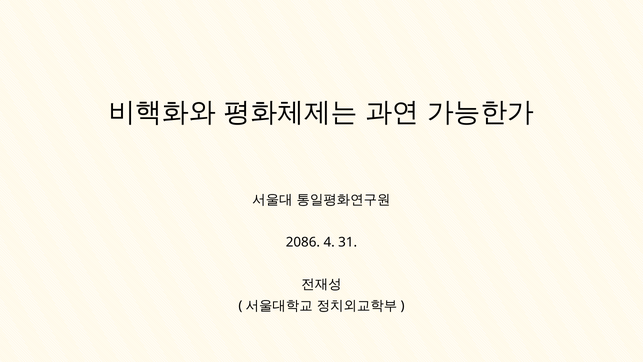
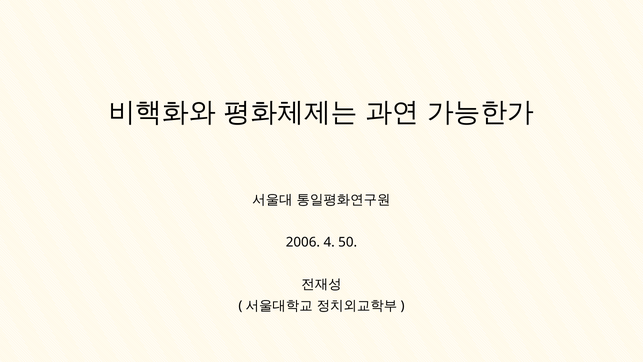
2086: 2086 -> 2006 (303, 242)
31: 31 -> 50 (348, 242)
